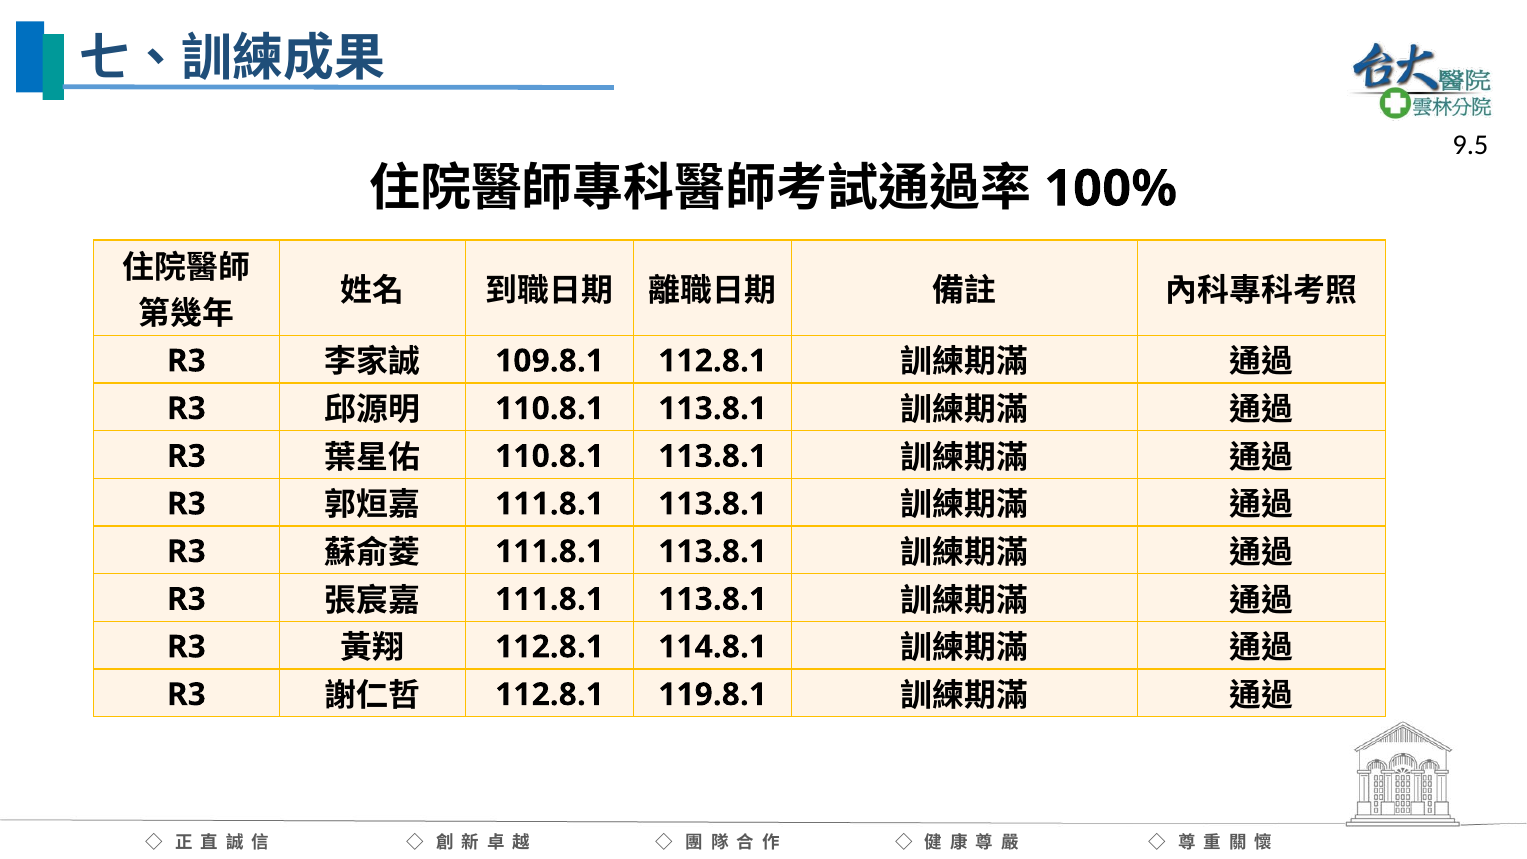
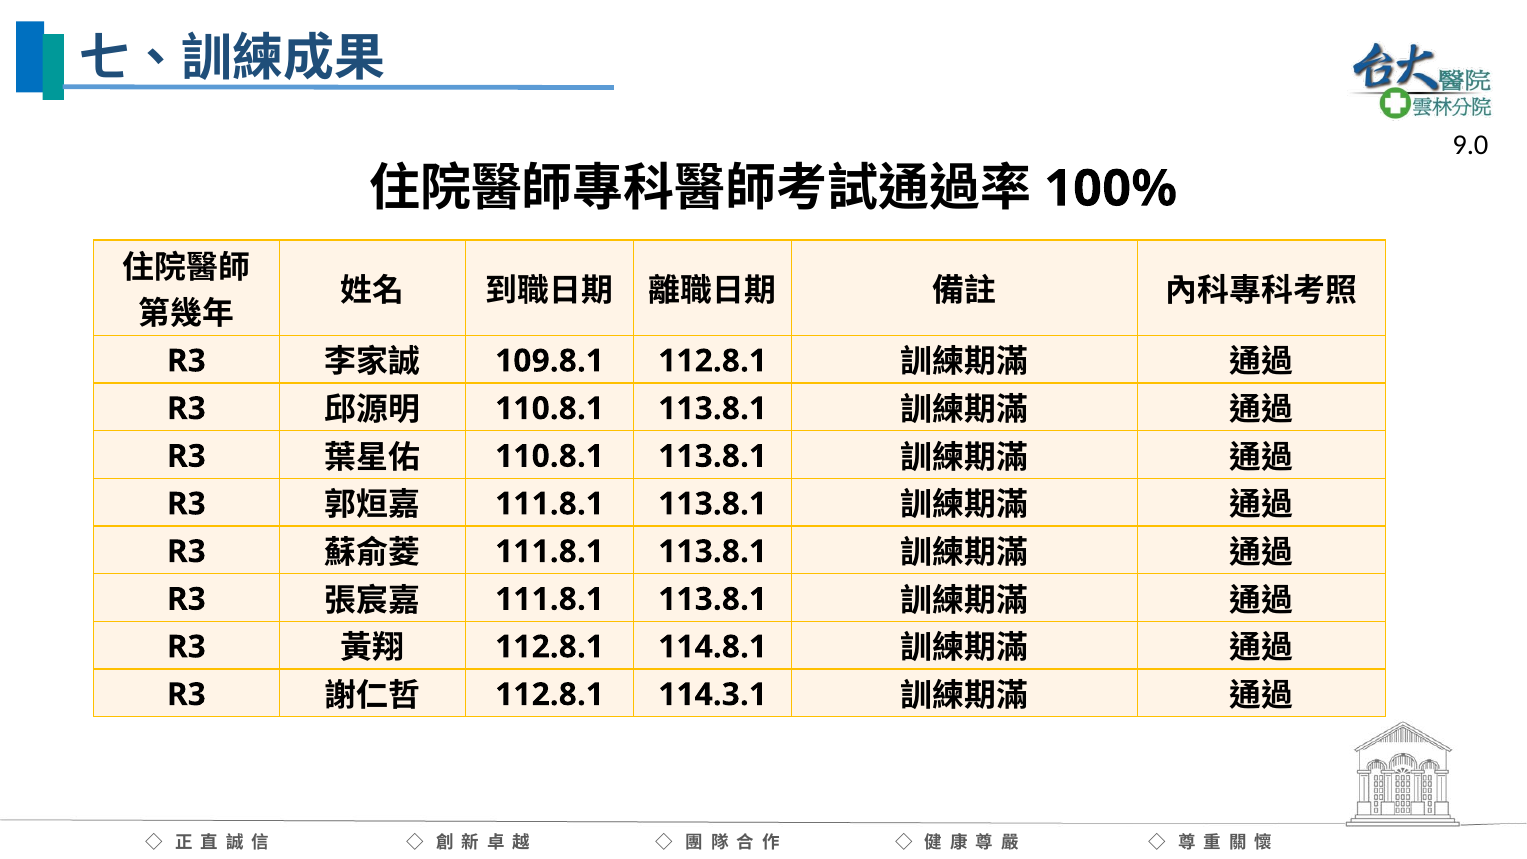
9.5: 9.5 -> 9.0 (1470, 145)
119.8.1: 119.8.1 -> 114.3.1 (713, 695)
